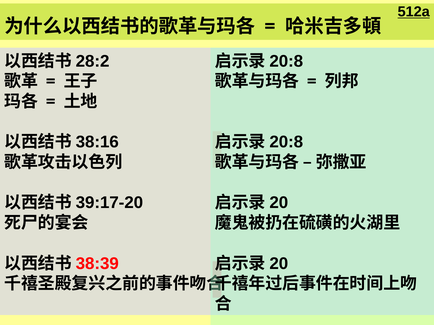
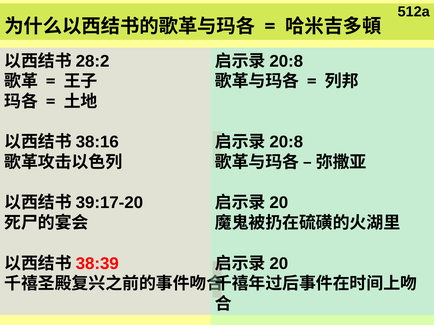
512a underline: present -> none (414, 12)
